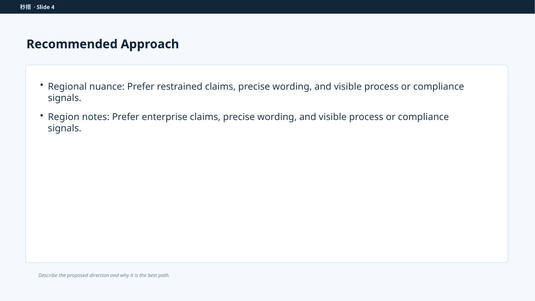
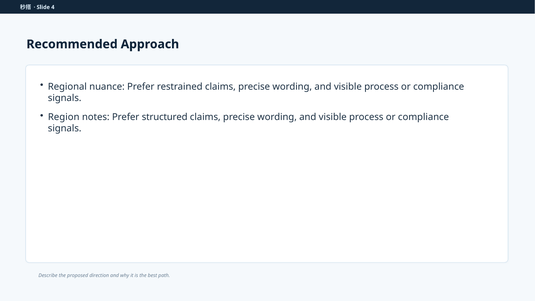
enterprise: enterprise -> structured (165, 117)
